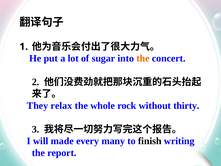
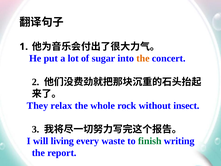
thirty: thirty -> insect (186, 105)
made: made -> living (62, 141)
many: many -> waste (113, 141)
finish colour: black -> green (150, 141)
